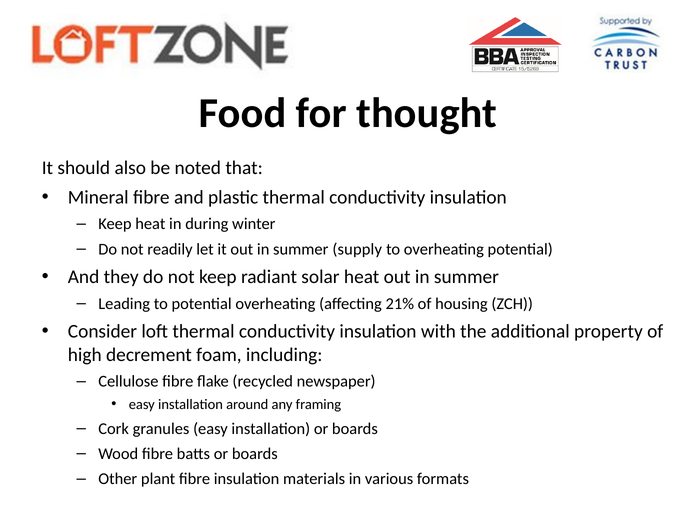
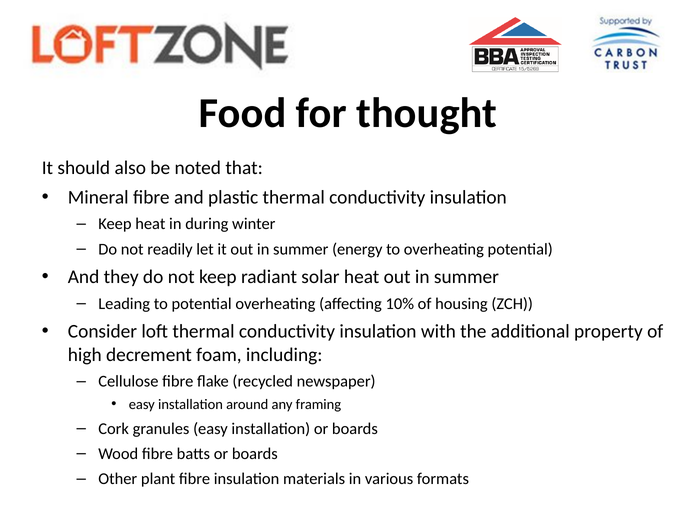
supply: supply -> energy (357, 249)
21%: 21% -> 10% (400, 304)
